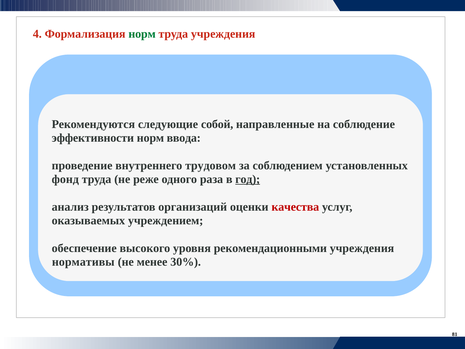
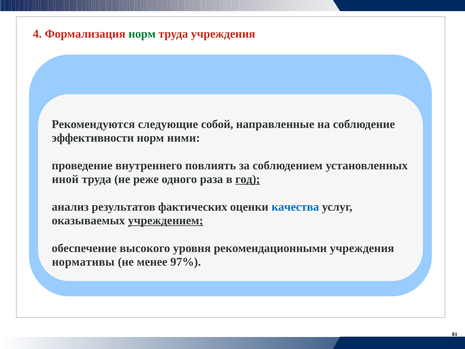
ввода: ввода -> ними (184, 138)
трудовом: трудовом -> повлиять (211, 165)
фонд: фонд -> иной (65, 179)
организаций: организаций -> фактических (193, 207)
качества colour: red -> blue (295, 207)
учреждением underline: none -> present (166, 220)
30%: 30% -> 97% (186, 262)
